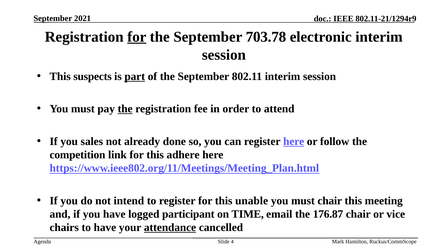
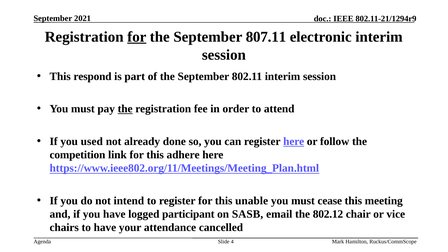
703.78: 703.78 -> 807.11 (266, 37)
suspects: suspects -> respond (93, 76)
part underline: present -> none (135, 76)
sales: sales -> used (92, 141)
must chair: chair -> cease (330, 201)
TIME: TIME -> SASB (248, 214)
176.87: 176.87 -> 802.12 (328, 214)
attendance underline: present -> none (170, 228)
